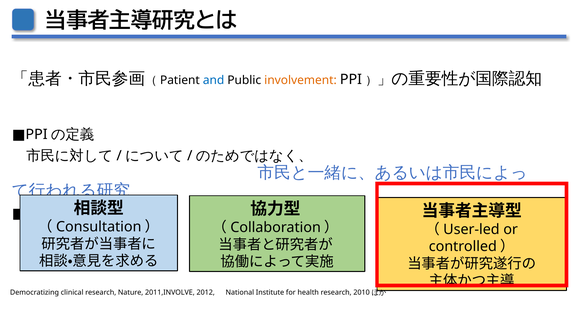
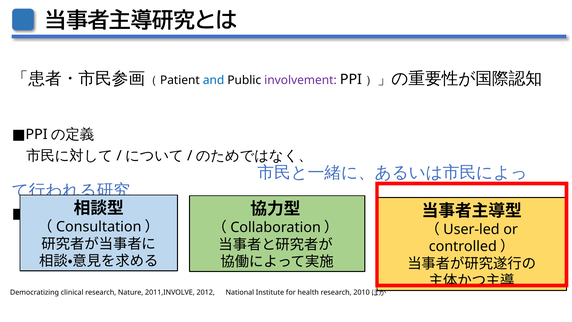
involvement colour: orange -> purple (300, 80)
